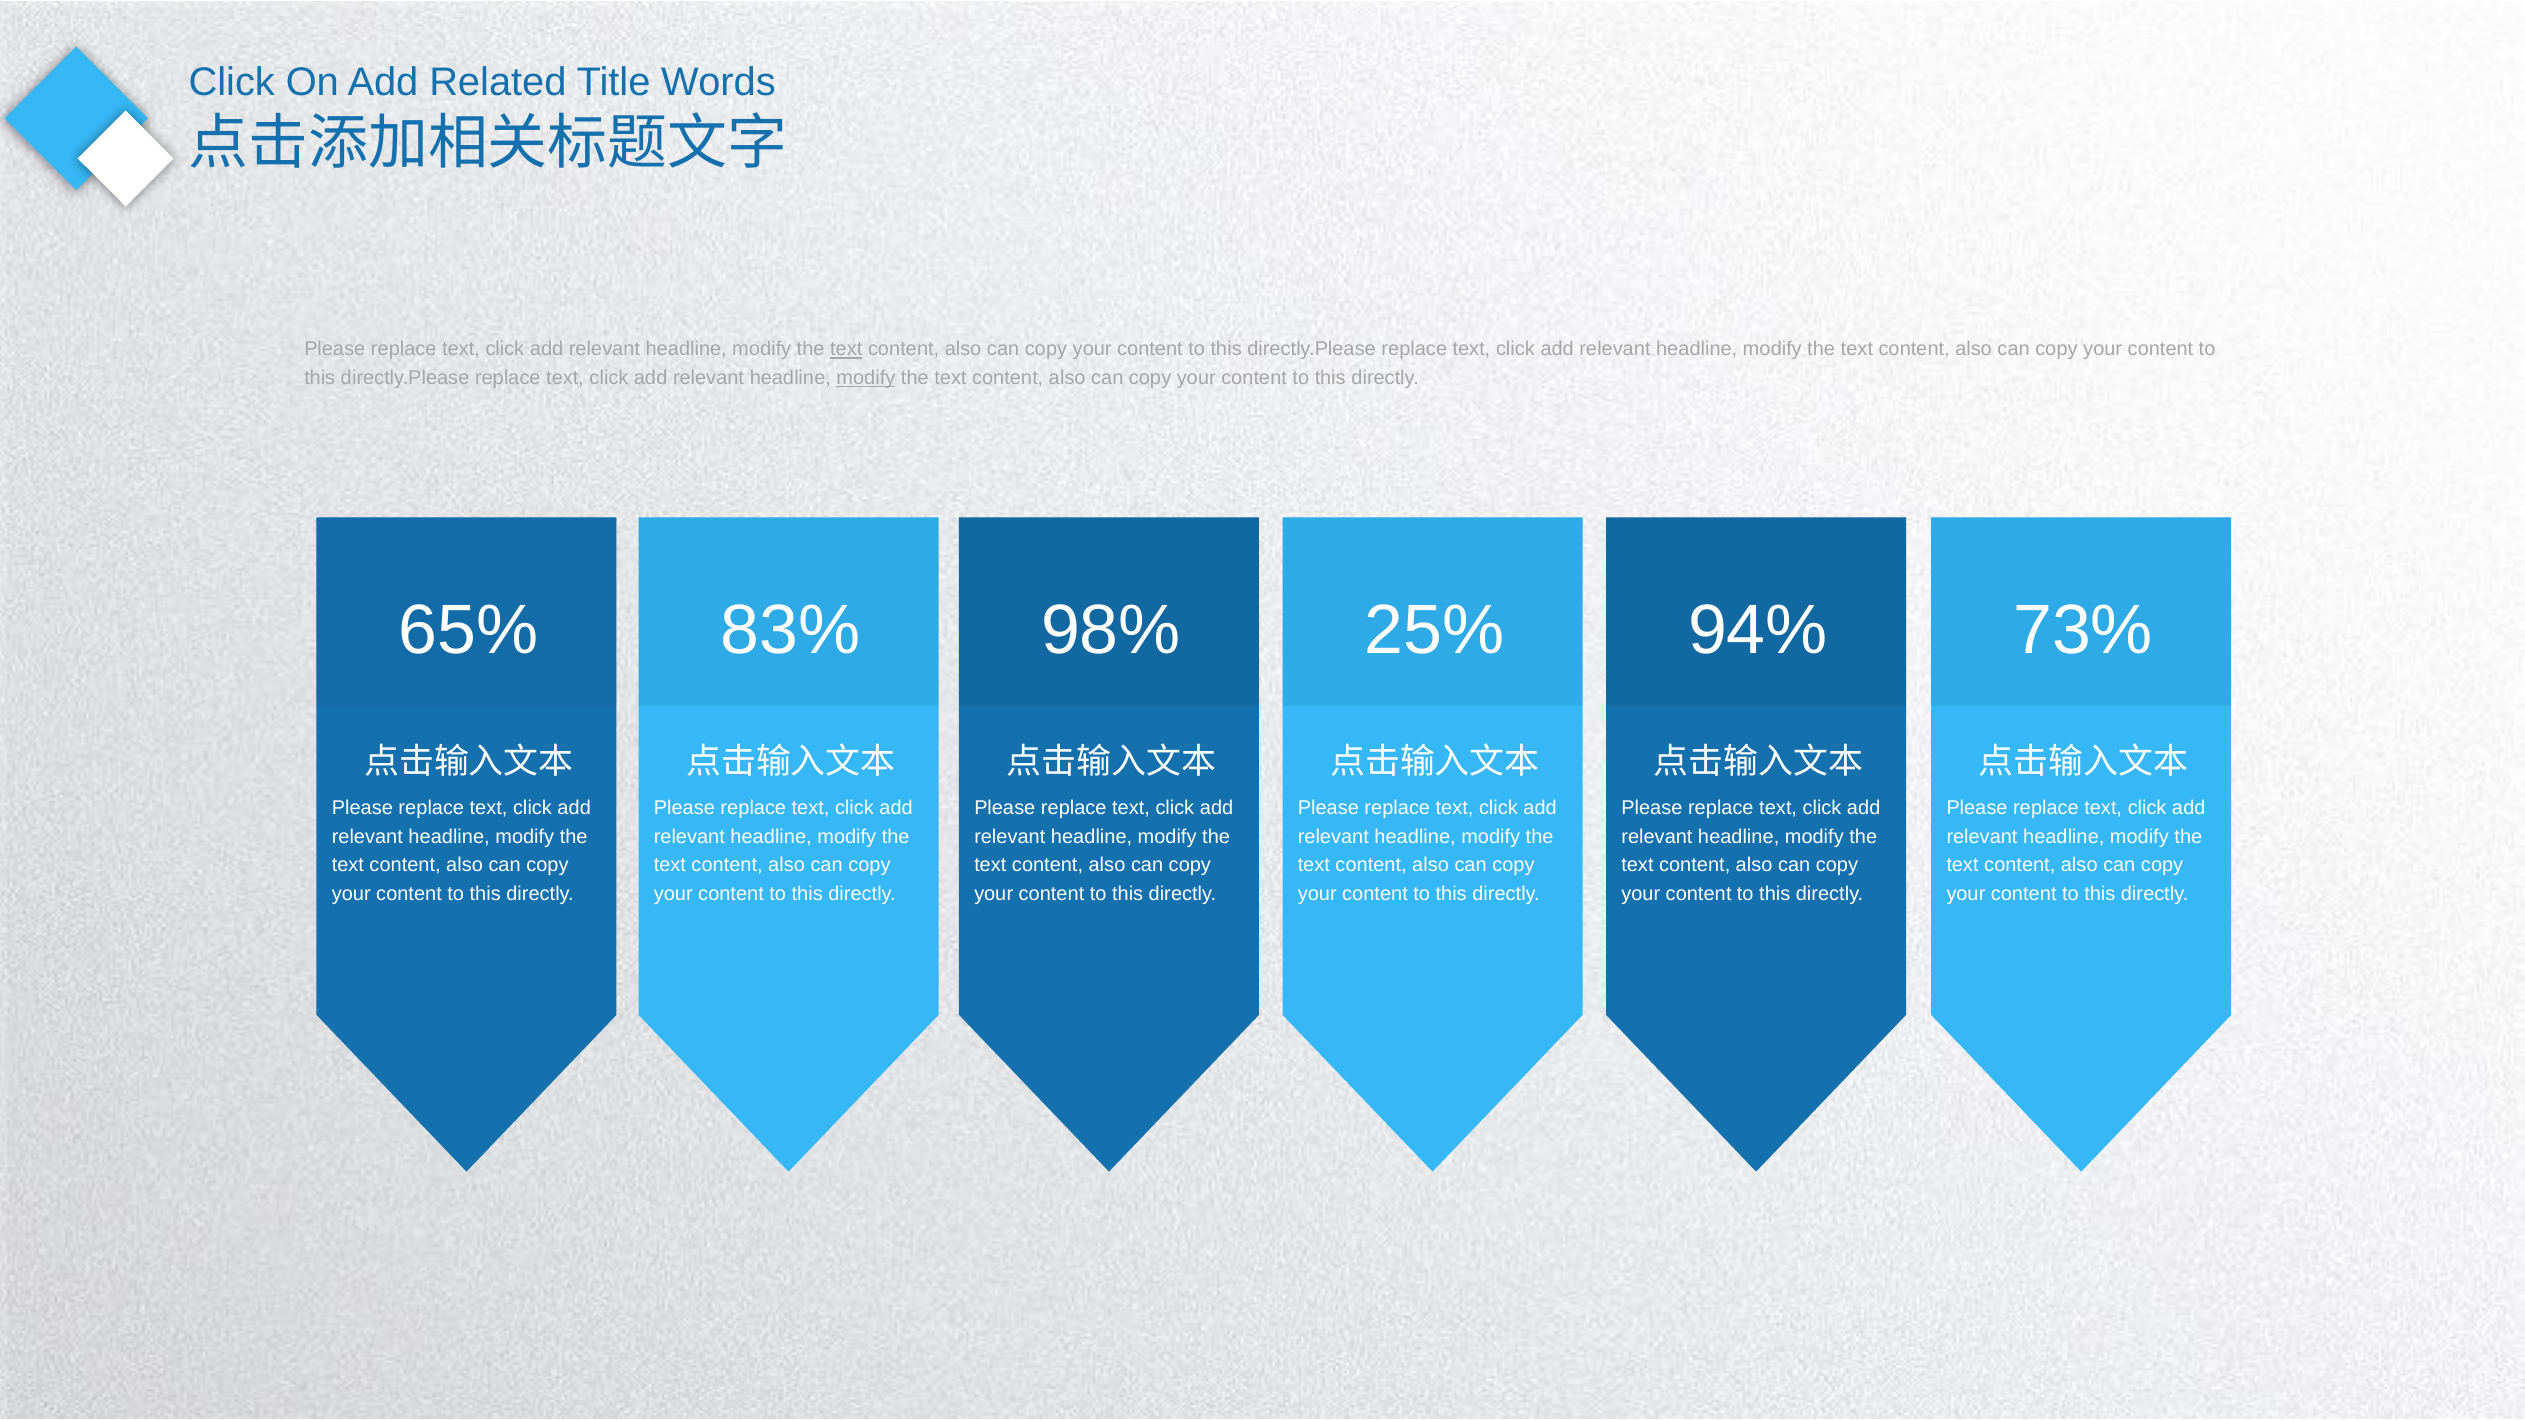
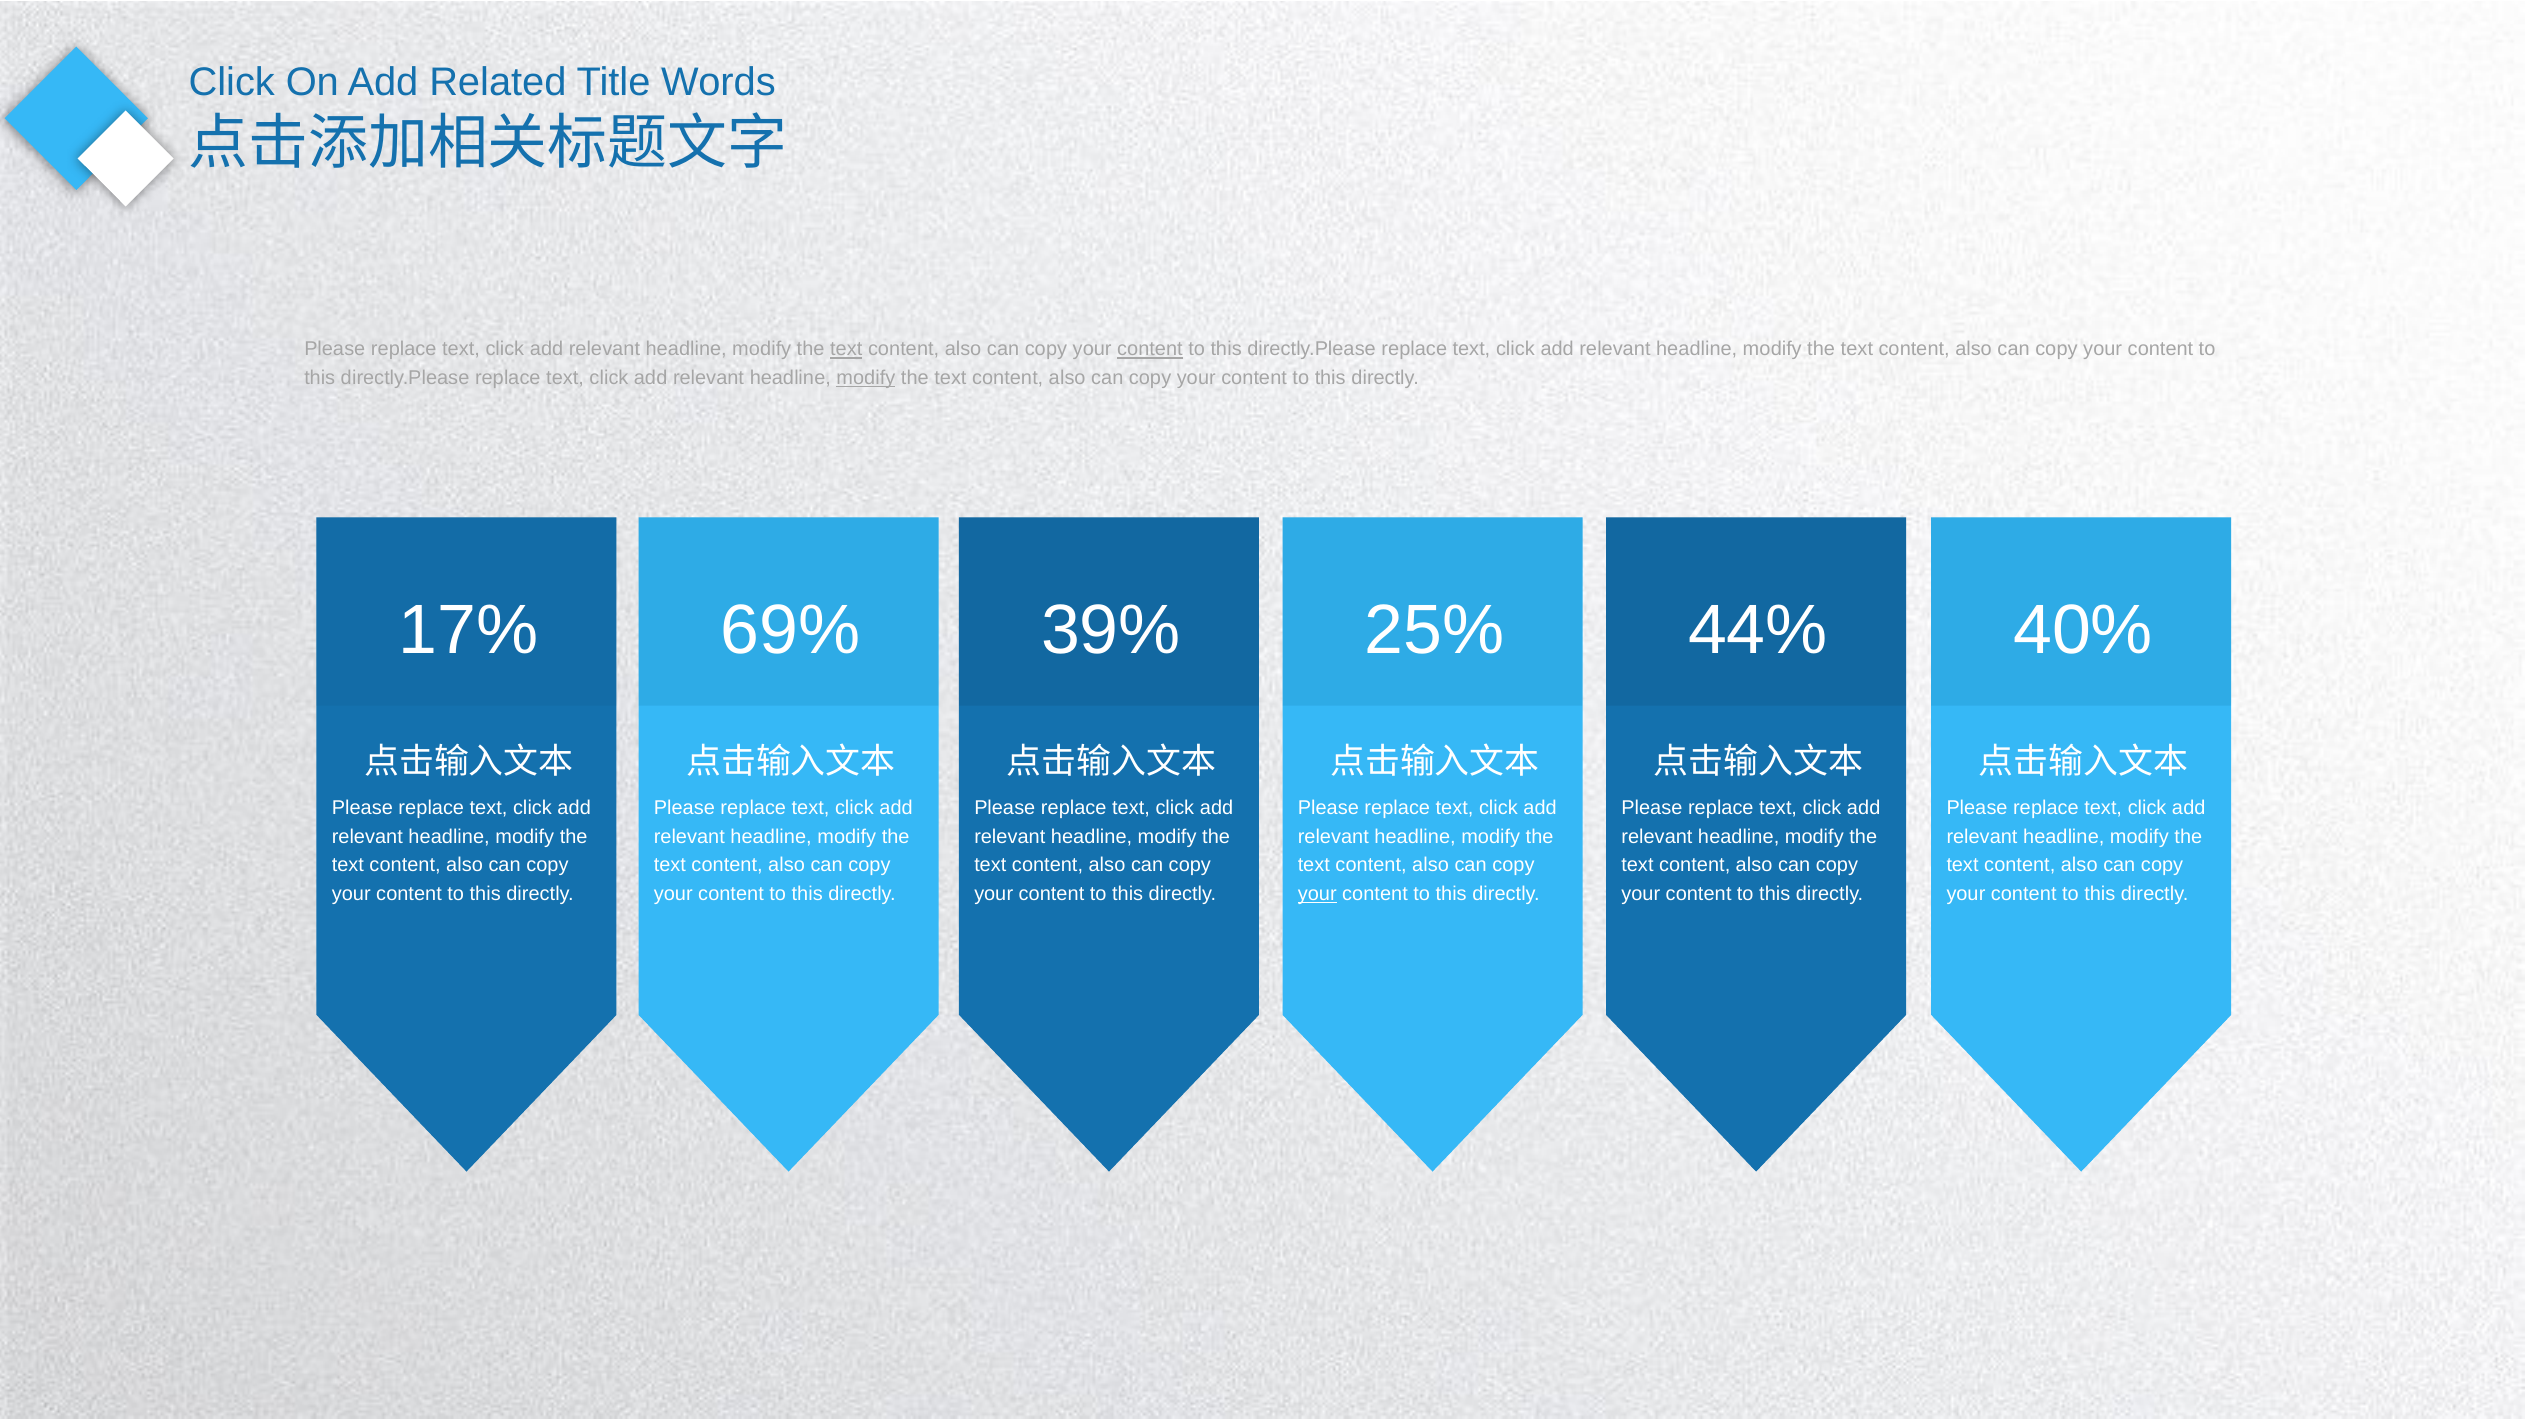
content underline: none -> present (1150, 349)
65%: 65% -> 17% (469, 631)
83%: 83% -> 69% (790, 631)
98%: 98% -> 39% (1111, 631)
94%: 94% -> 44% (1758, 631)
73%: 73% -> 40% (2083, 631)
your underline: none -> present (1317, 894)
